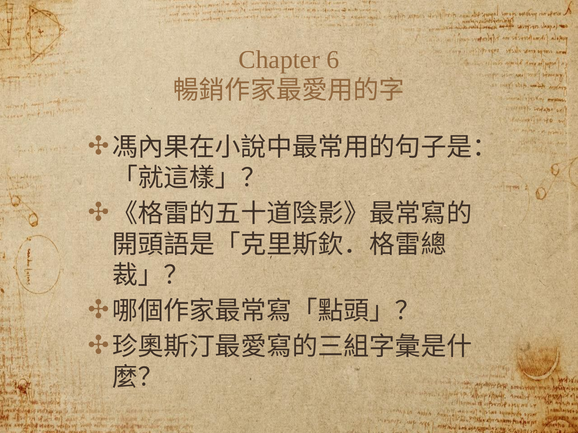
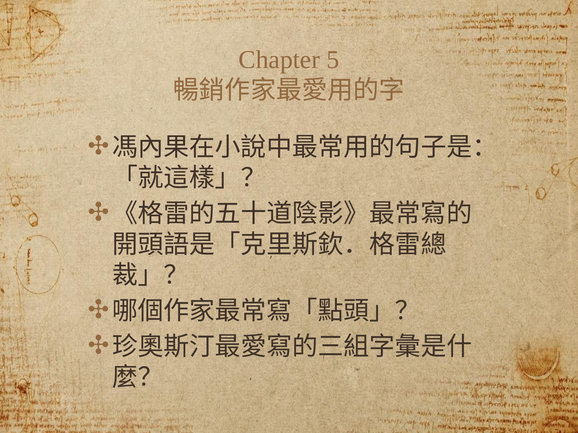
6: 6 -> 5 (333, 60)
